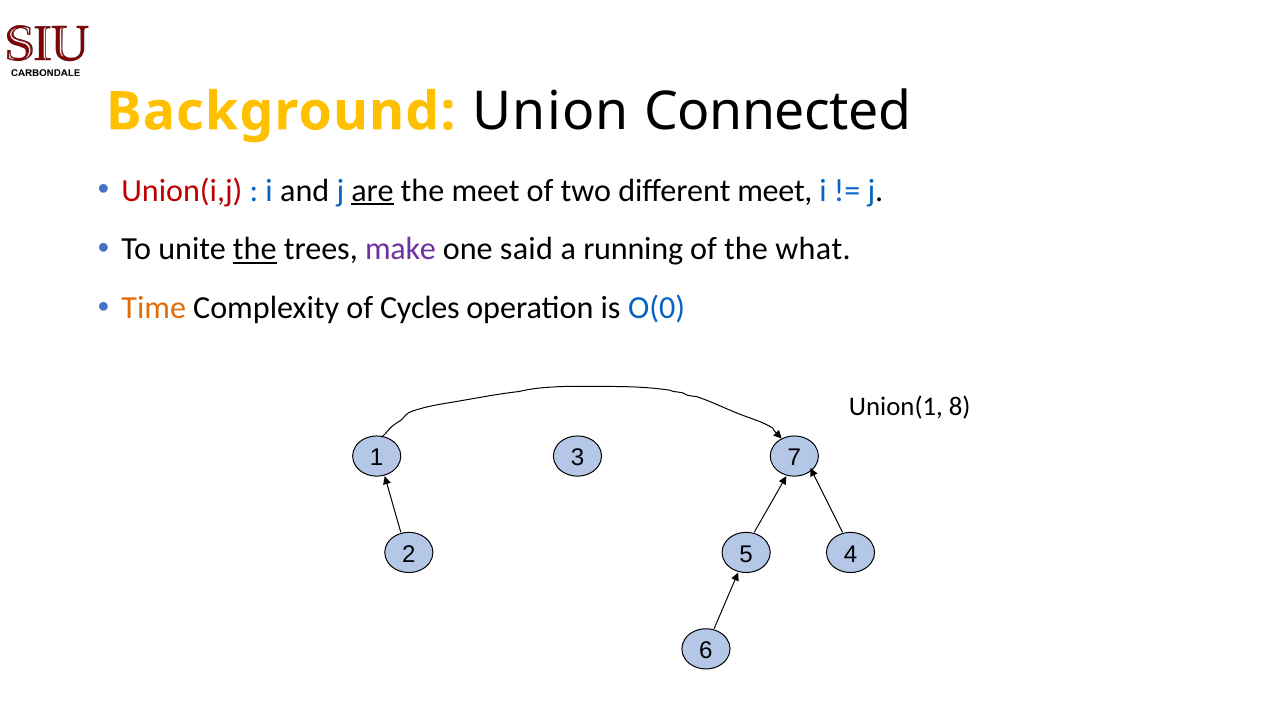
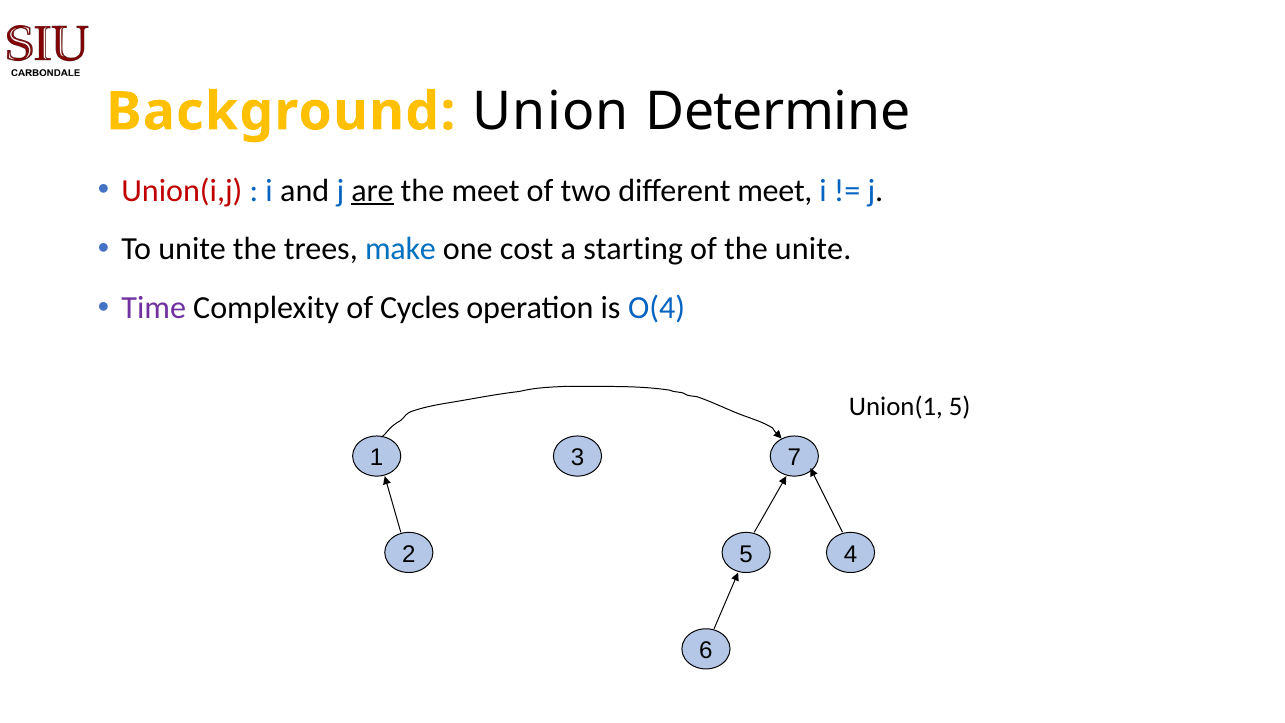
Connected: Connected -> Determine (778, 112)
the underline: present -> none (255, 249)
make colour: purple -> blue (400, 249)
said: said -> cost (527, 249)
running: running -> starting (633, 249)
the what: what -> unite (813, 249)
Time colour: orange -> purple (154, 308)
O(0: O(0 -> O(4 (657, 308)
Union(1 8: 8 -> 5 (960, 407)
